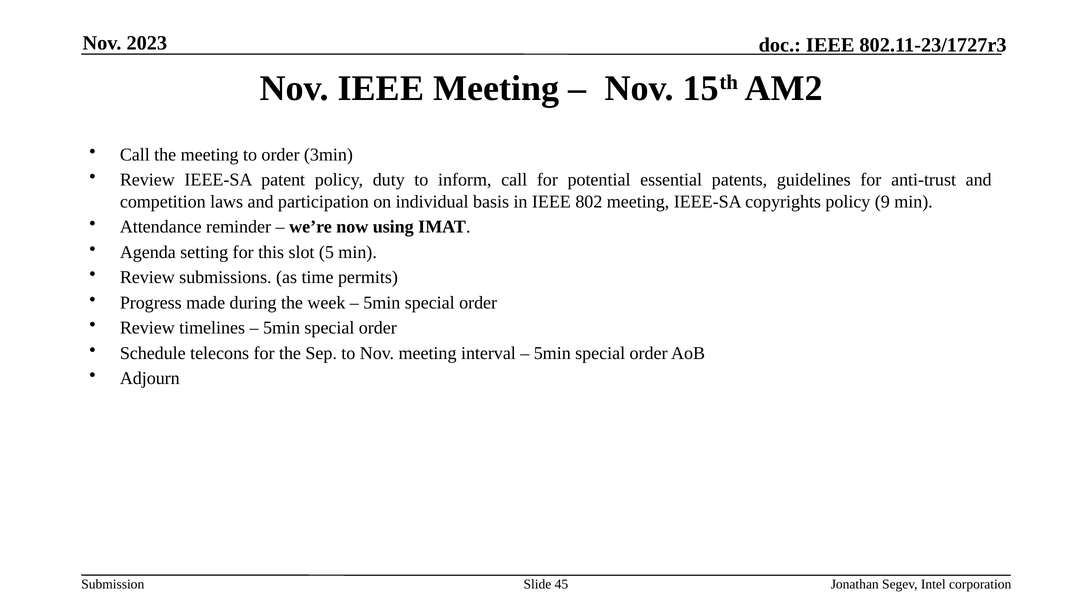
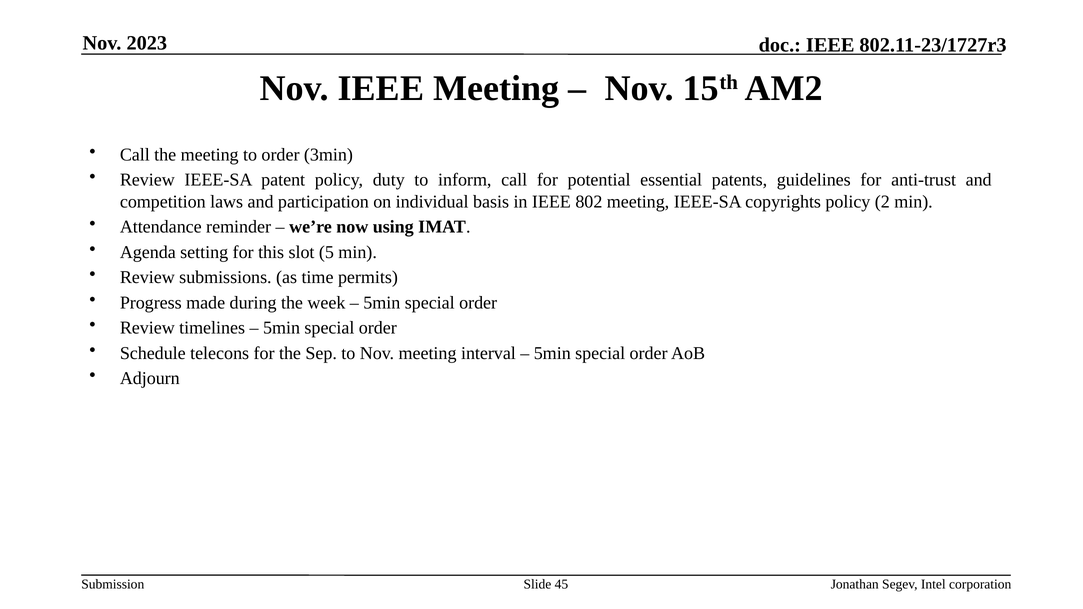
9: 9 -> 2 (882, 202)
